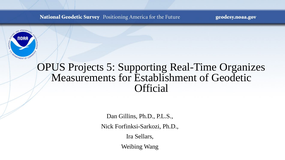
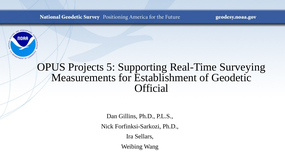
Organizes: Organizes -> Surveying (242, 67)
